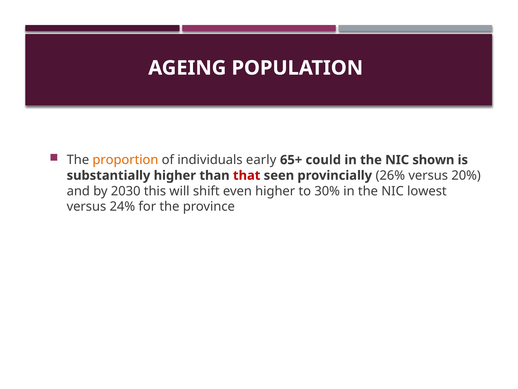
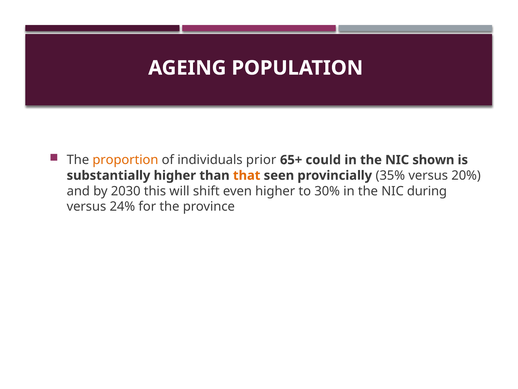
early: early -> prior (261, 160)
that colour: red -> orange (247, 175)
26%: 26% -> 35% (390, 175)
lowest: lowest -> during (427, 191)
